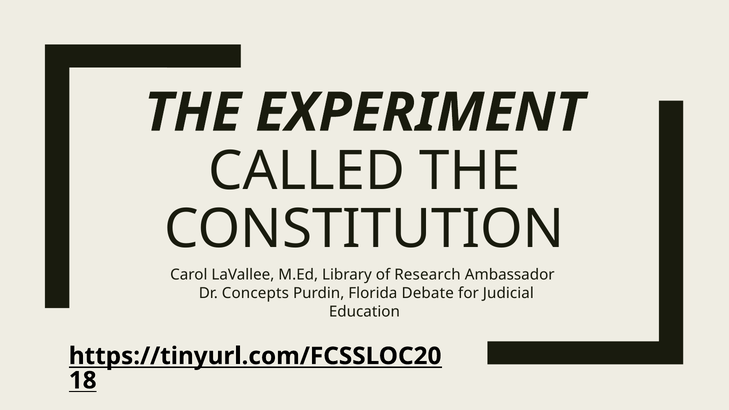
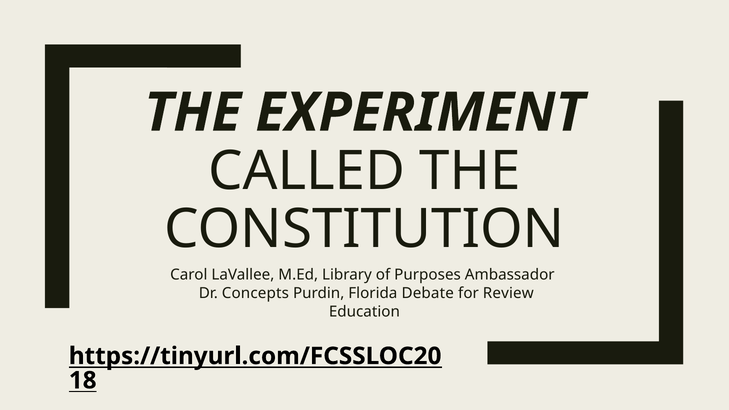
Research: Research -> Purposes (428, 275)
Judicial: Judicial -> Review (508, 293)
